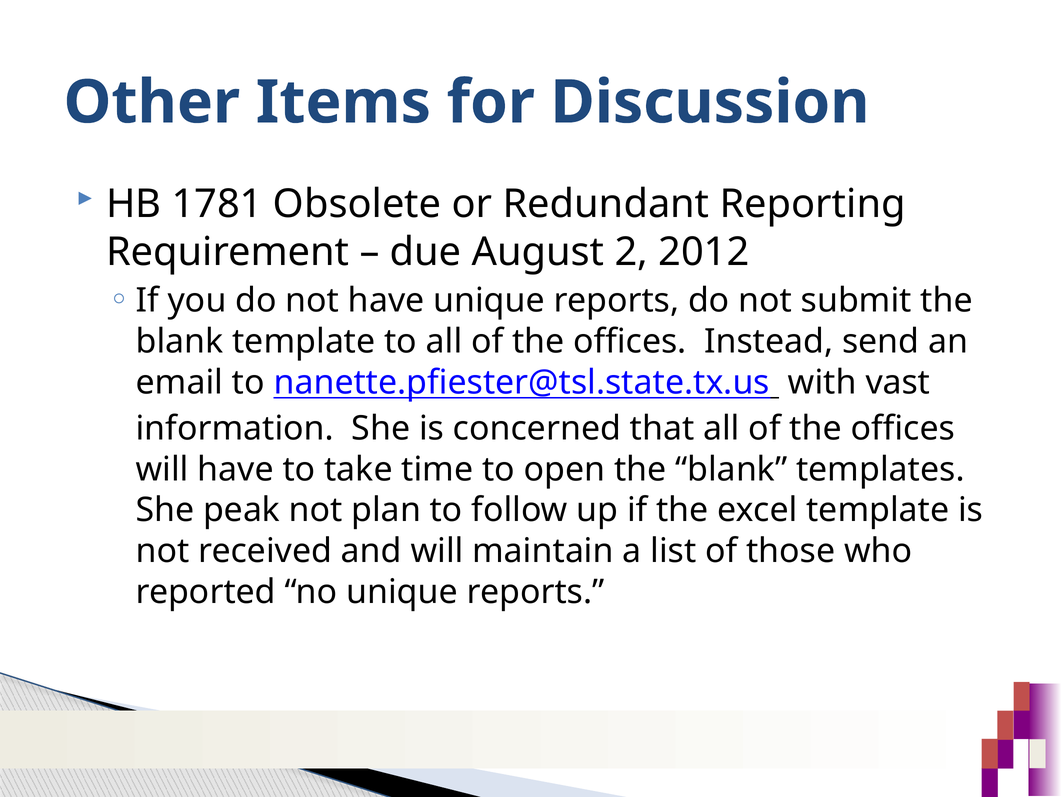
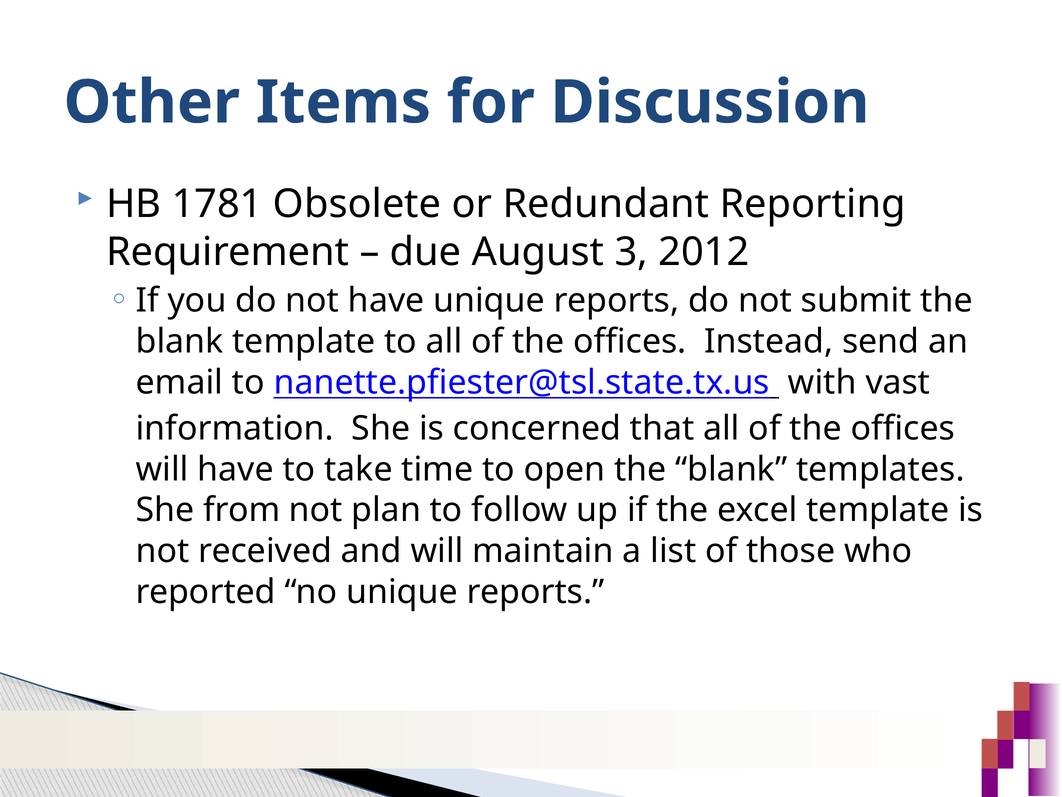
2: 2 -> 3 (631, 252)
peak: peak -> from (242, 510)
